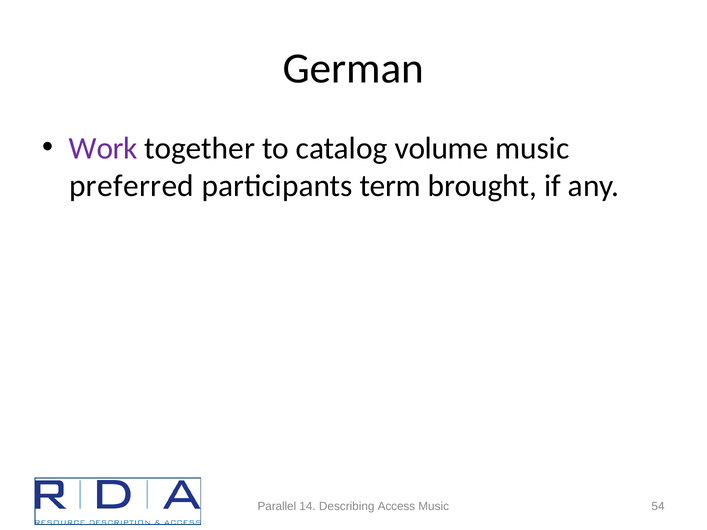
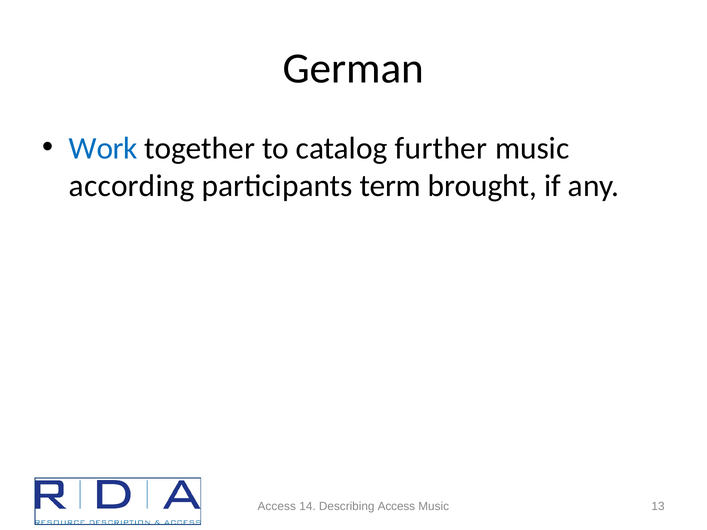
Work colour: purple -> blue (103, 148)
volume: volume -> further (441, 148)
preferred: preferred -> according (132, 186)
Parallel: Parallel -> Access (277, 506)
54: 54 -> 13 (658, 506)
